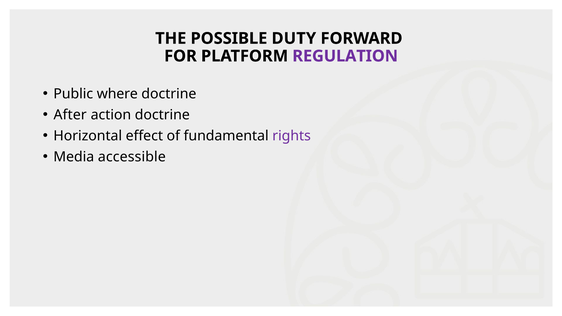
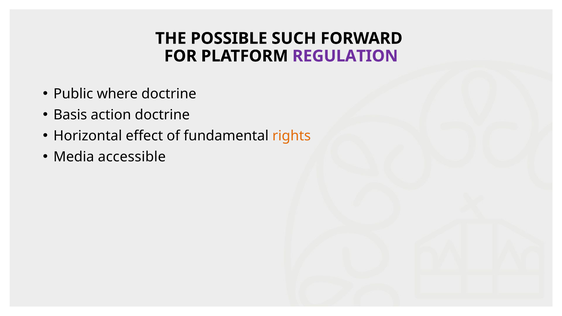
DUTY: DUTY -> SUCH (294, 38)
After: After -> Basis (70, 115)
rights colour: purple -> orange (292, 136)
